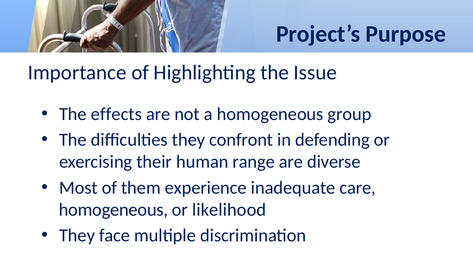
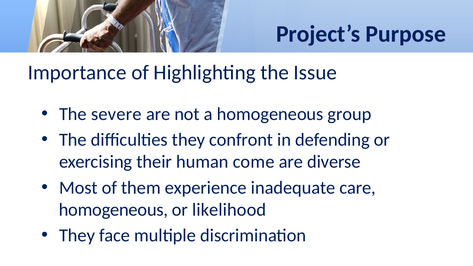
effects: effects -> severe (116, 114)
range: range -> come (254, 162)
